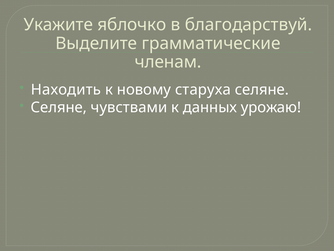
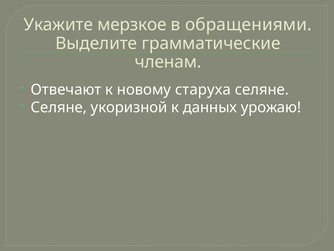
яблочко: яблочко -> мерзкое (132, 25)
благодарствуй: благодарствуй -> обращениями (248, 25)
Находить: Находить -> Отвечают (66, 90)
чувствами: чувствами -> укоризной (129, 107)
